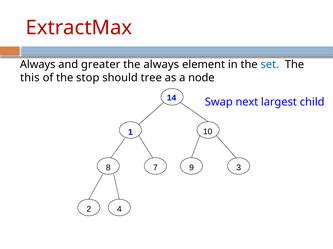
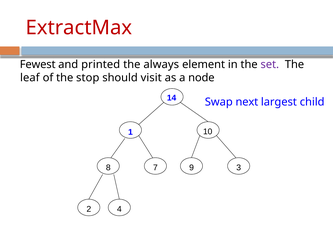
Always: Always -> Fewest (38, 65)
greater: greater -> printed (101, 65)
set colour: blue -> purple (270, 65)
this: this -> leaf (30, 78)
tree: tree -> visit (151, 78)
